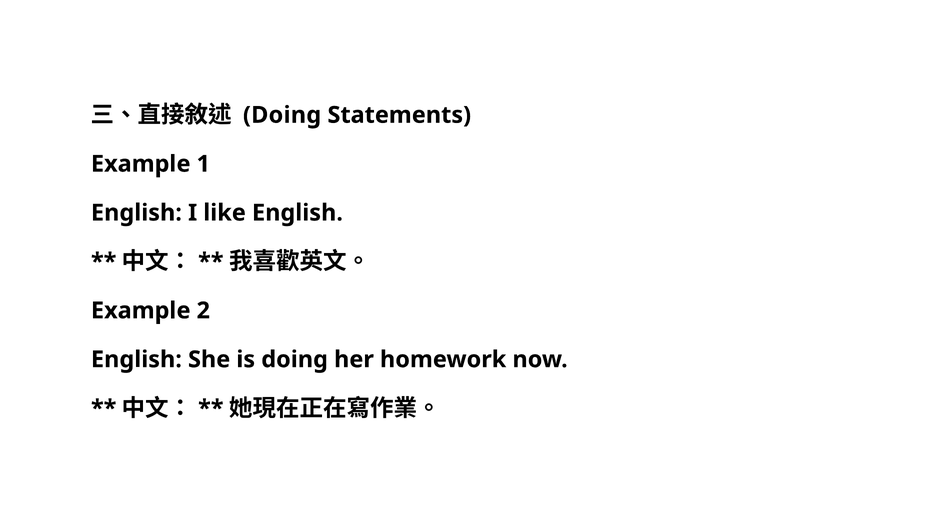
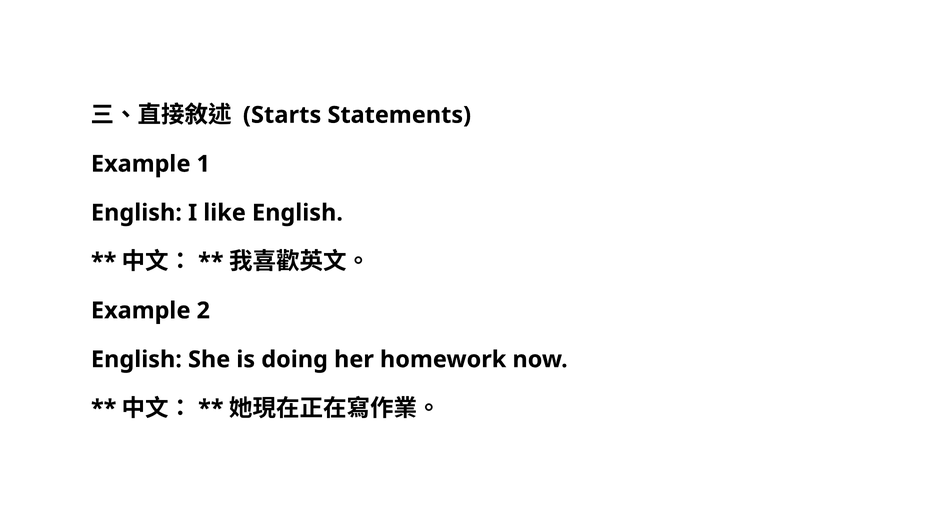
Doing: Doing -> Starts (282, 115)
